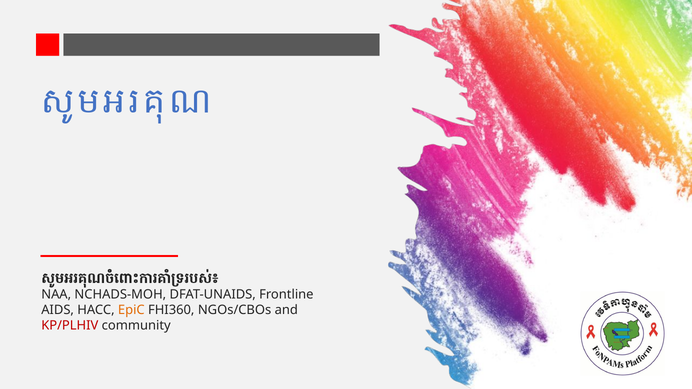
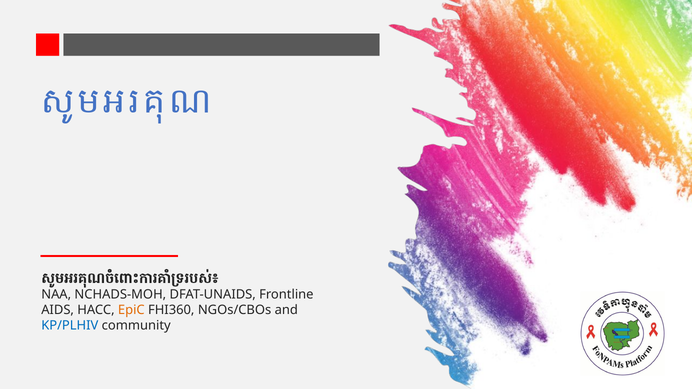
KP/PLHIV colour: red -> blue (70, 326)
